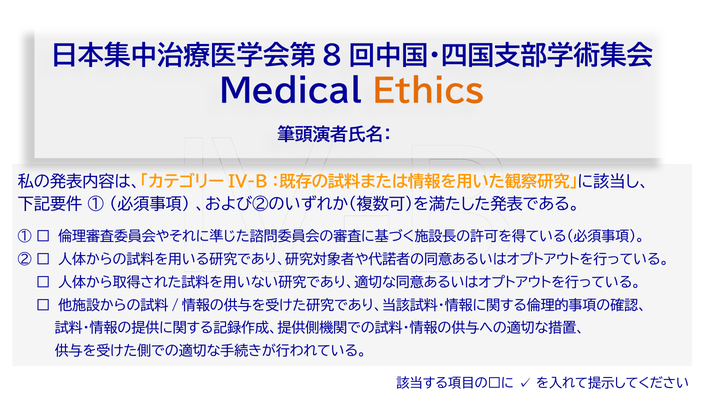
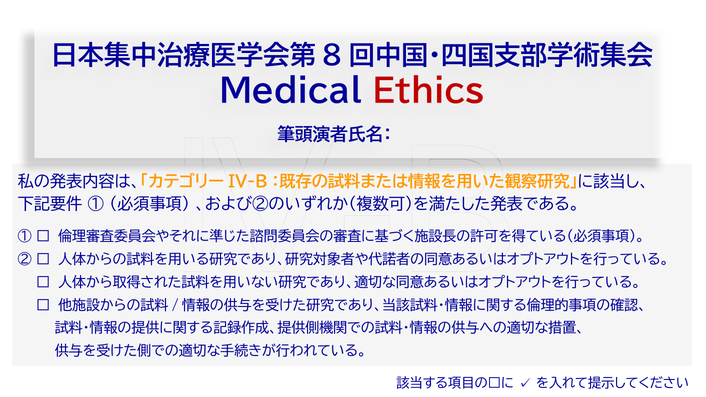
Ethics colour: orange -> red (429, 92)
